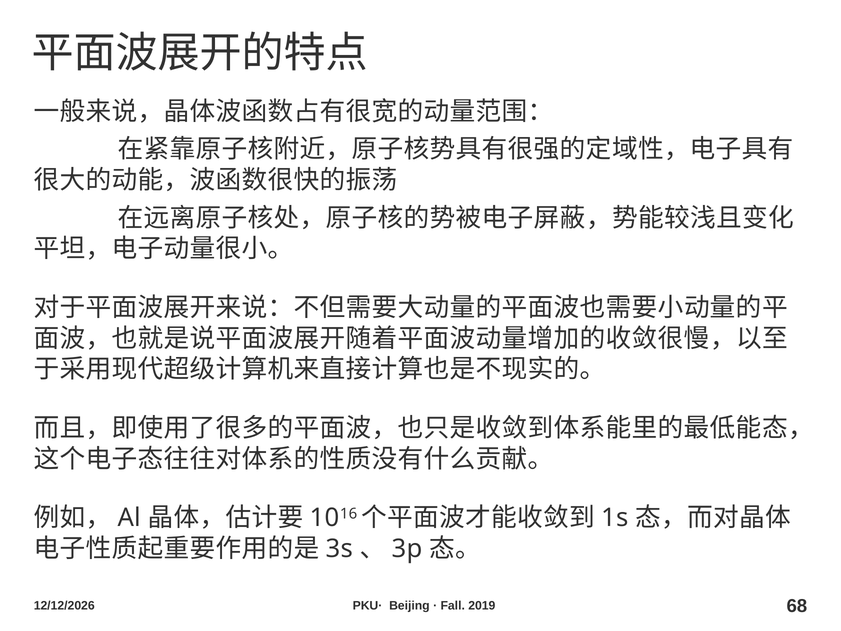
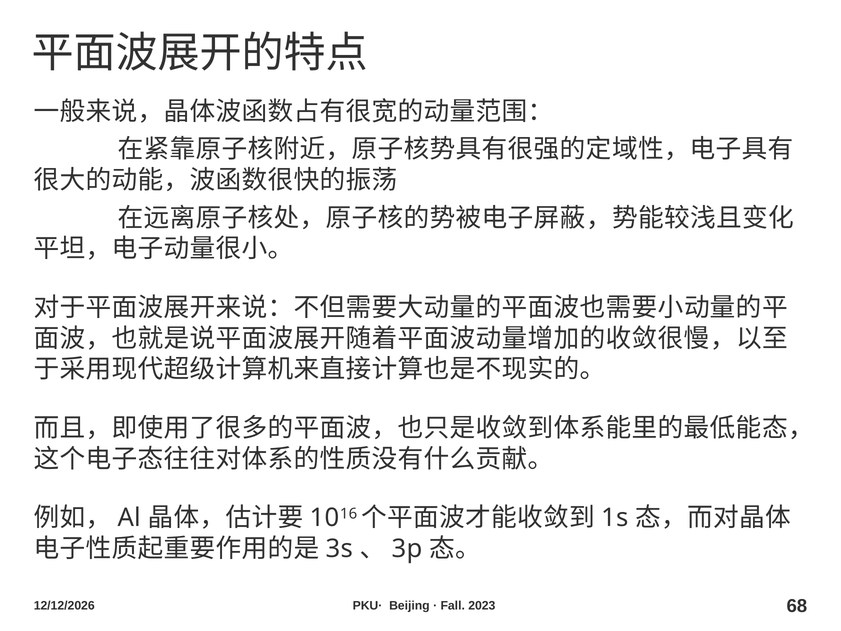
2019: 2019 -> 2023 (482, 606)
